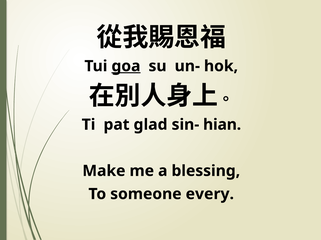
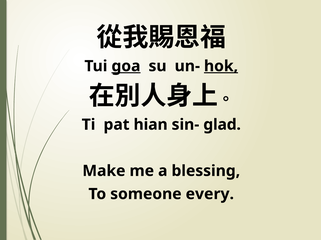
hok underline: none -> present (221, 66)
glad: glad -> hian (151, 125)
hian: hian -> glad (222, 125)
